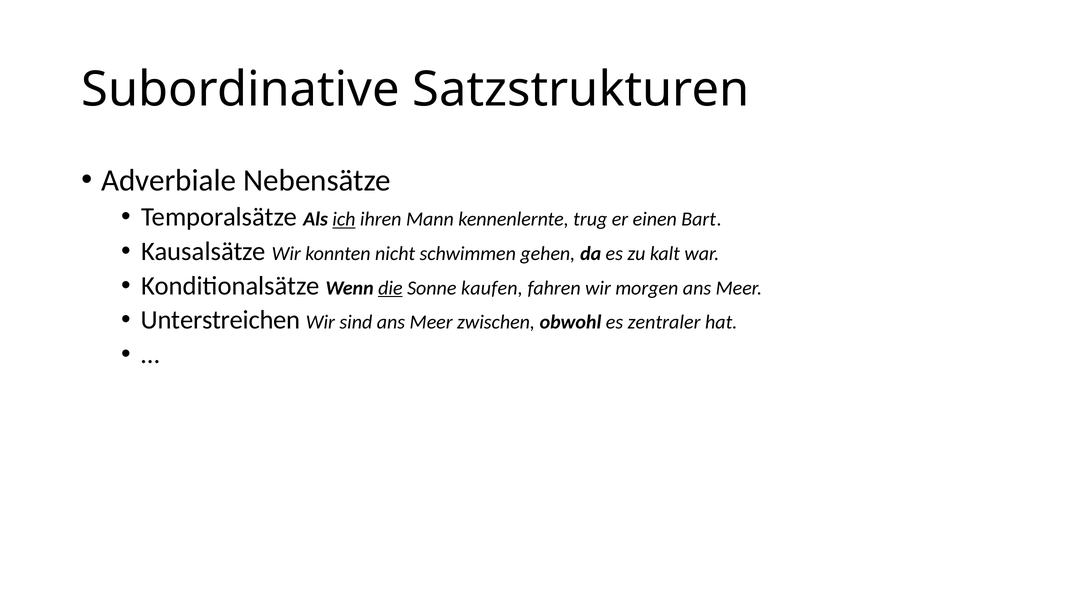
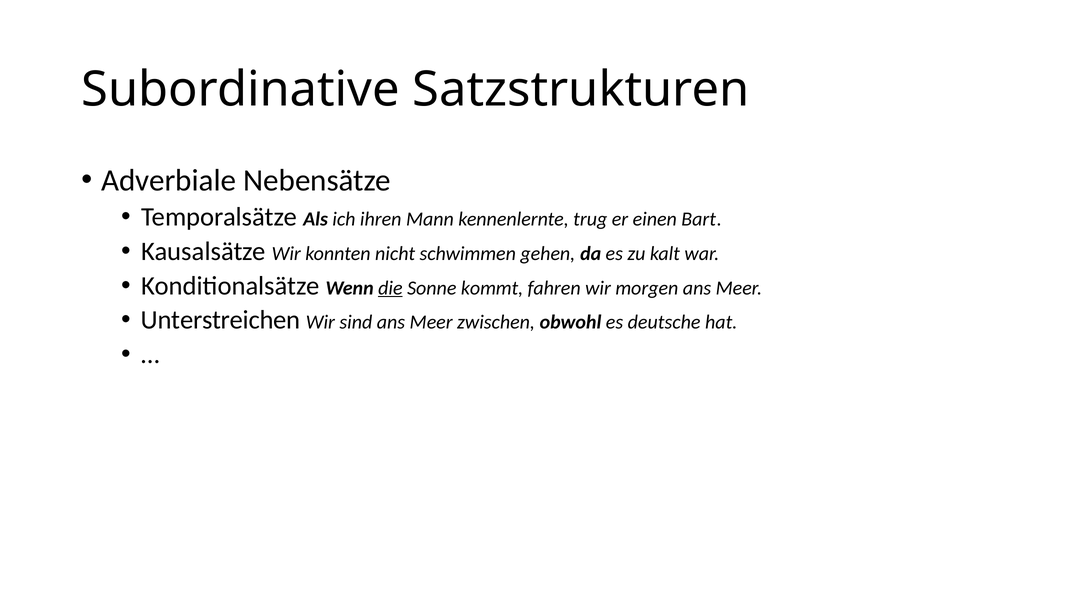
ich underline: present -> none (344, 219)
kaufen: kaufen -> kommt (492, 288)
zentraler: zentraler -> deutsche (664, 322)
